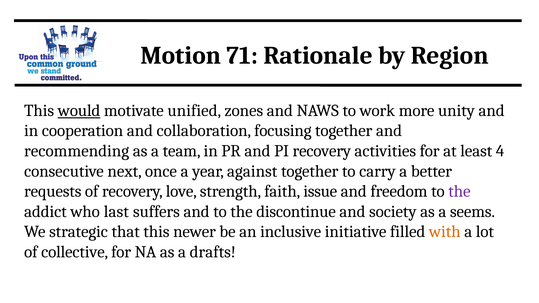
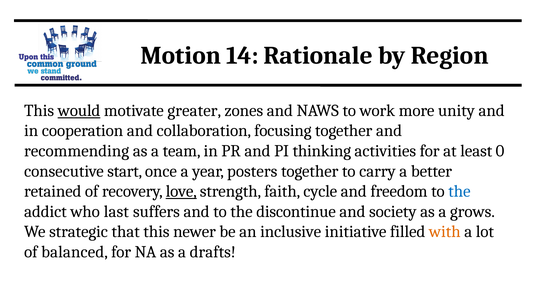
71: 71 -> 14 (242, 56)
unified: unified -> greater (194, 111)
PI recovery: recovery -> thinking (322, 151)
4: 4 -> 0 (500, 151)
next: next -> start (125, 171)
against: against -> posters (252, 171)
requests: requests -> retained (53, 191)
love underline: none -> present (181, 191)
issue: issue -> cycle (320, 191)
the colour: purple -> blue (459, 191)
seems: seems -> grows (472, 212)
collective: collective -> balanced (74, 252)
